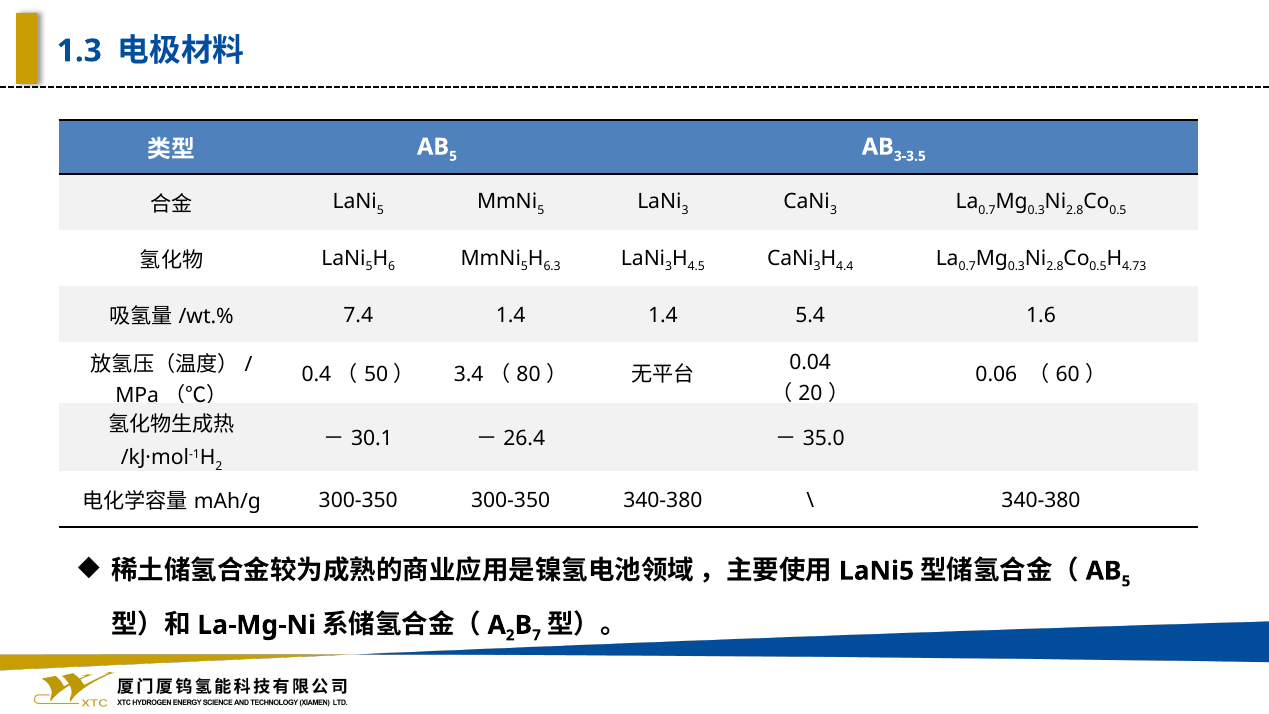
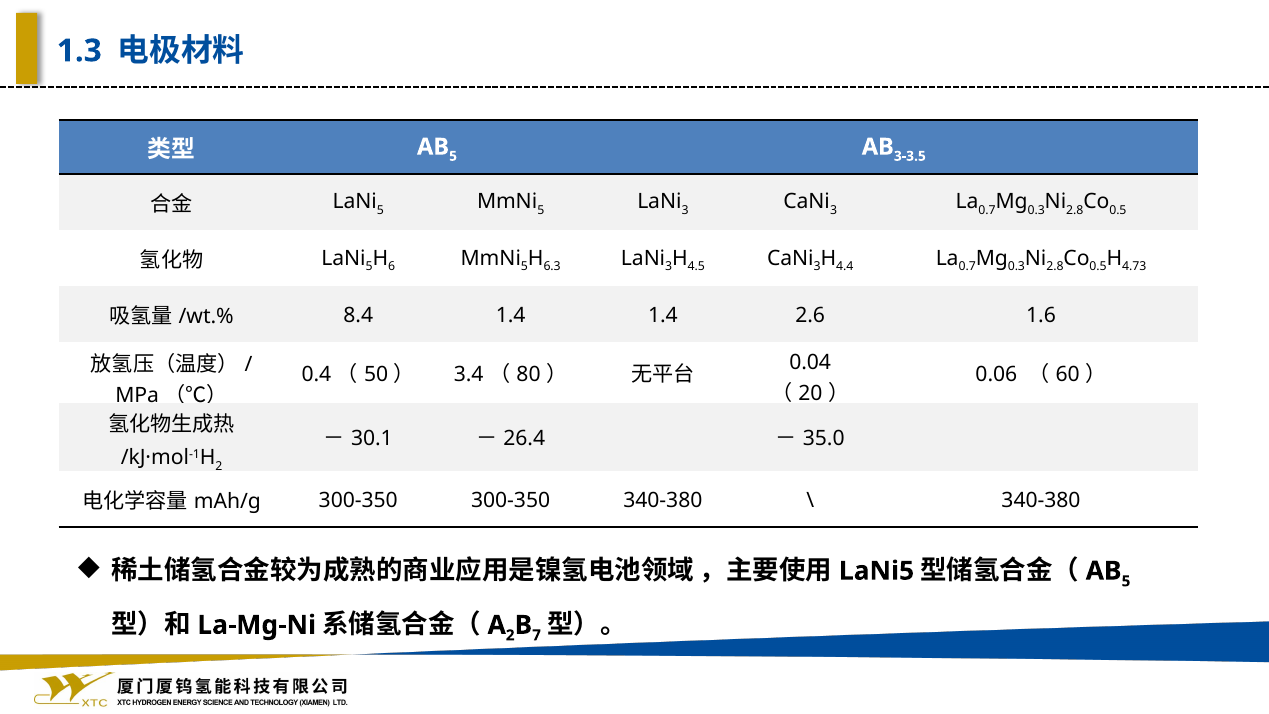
7.4: 7.4 -> 8.4 (358, 316)
5.4: 5.4 -> 2.6 (810, 316)
